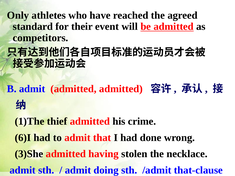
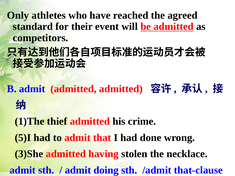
6)I: 6)I -> 5)I (23, 138)
